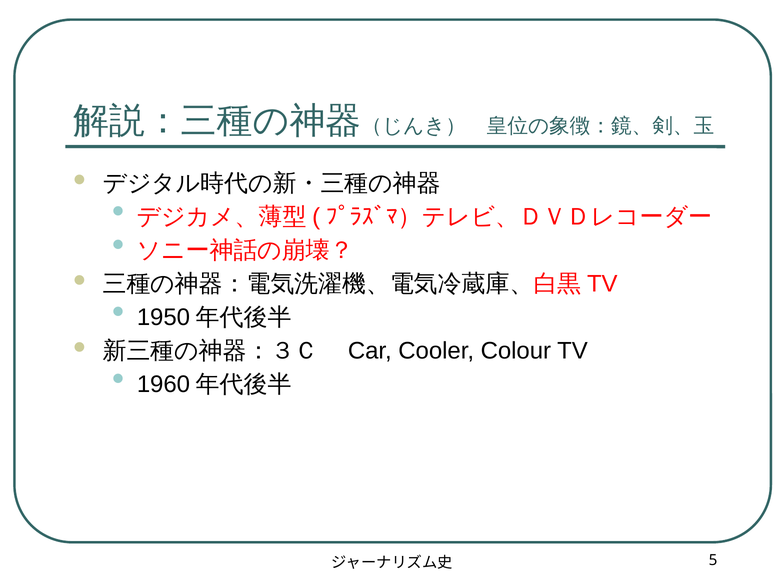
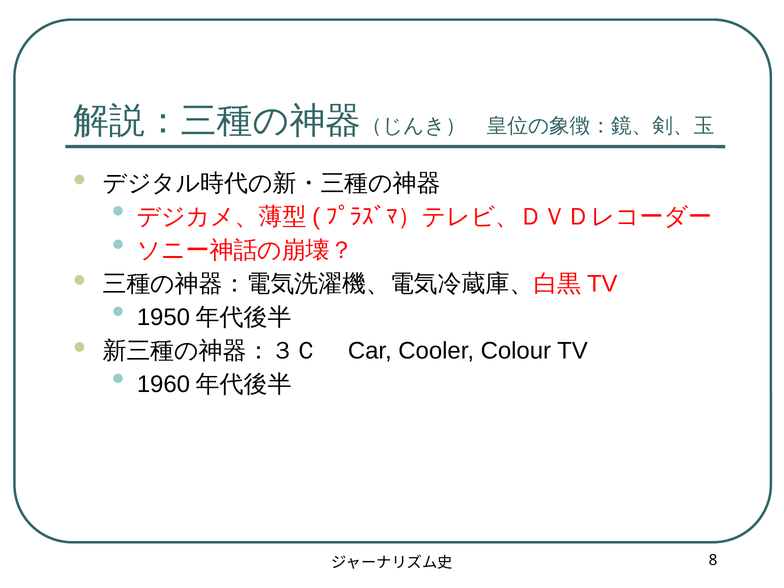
5: 5 -> 8 (713, 560)
